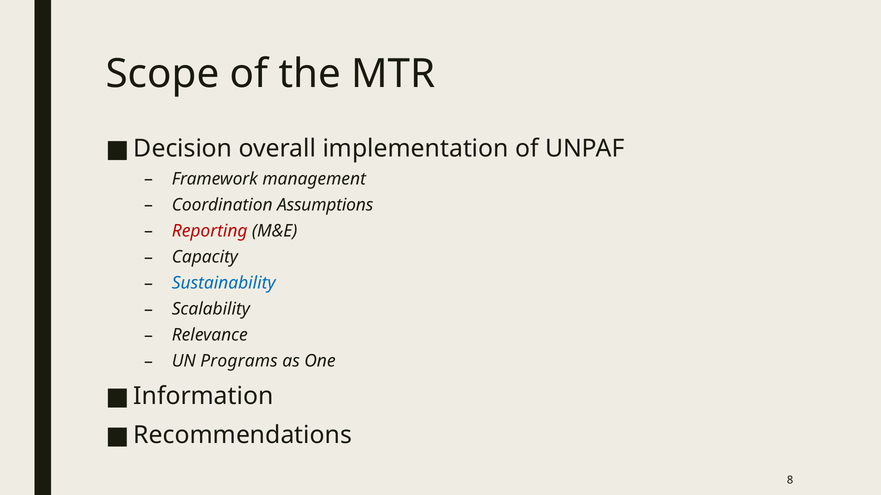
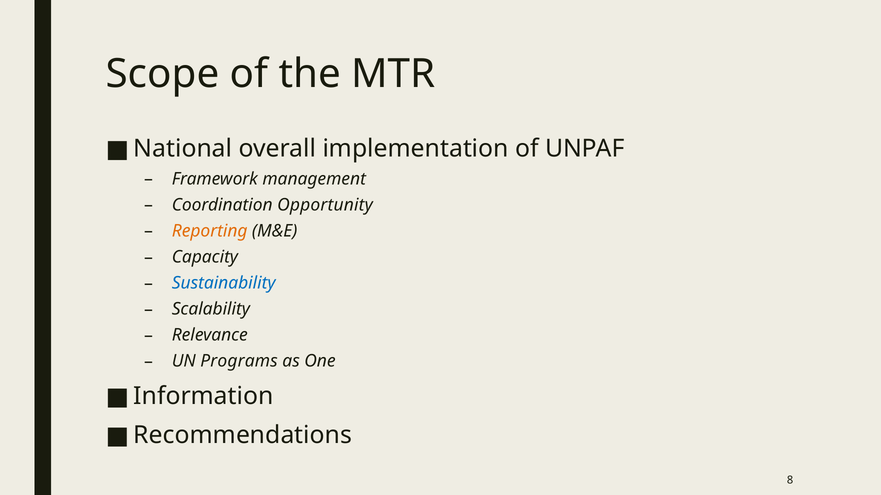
Decision: Decision -> National (183, 149)
Assumptions: Assumptions -> Opportunity (325, 205)
Reporting colour: red -> orange (210, 231)
